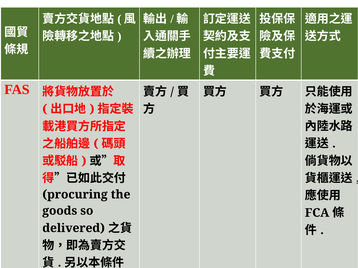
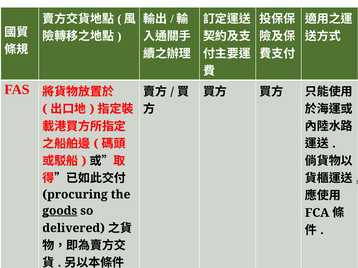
goods underline: none -> present (60, 211)
